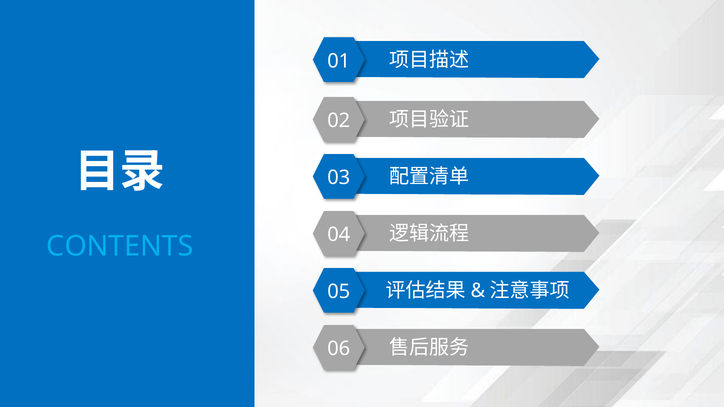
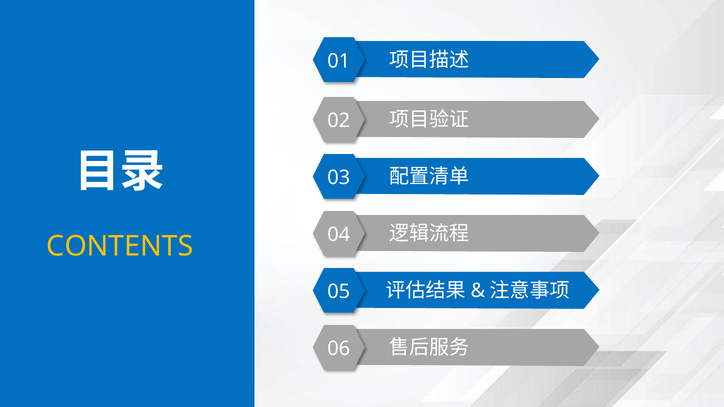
CONTENTS colour: light blue -> yellow (120, 246)
